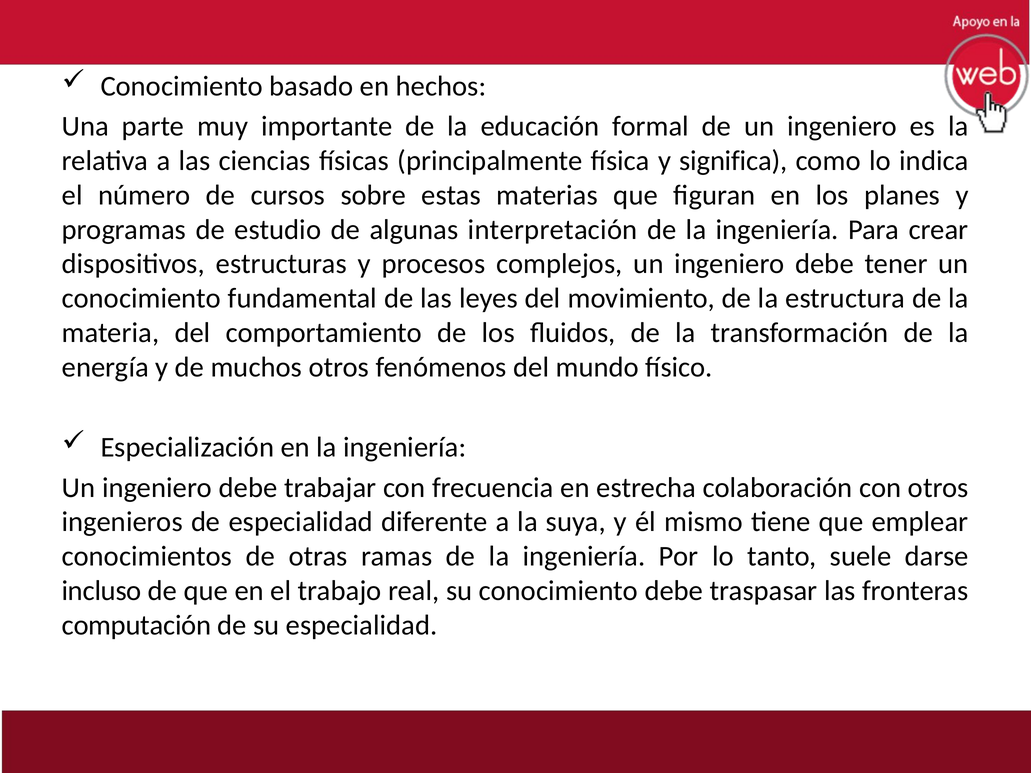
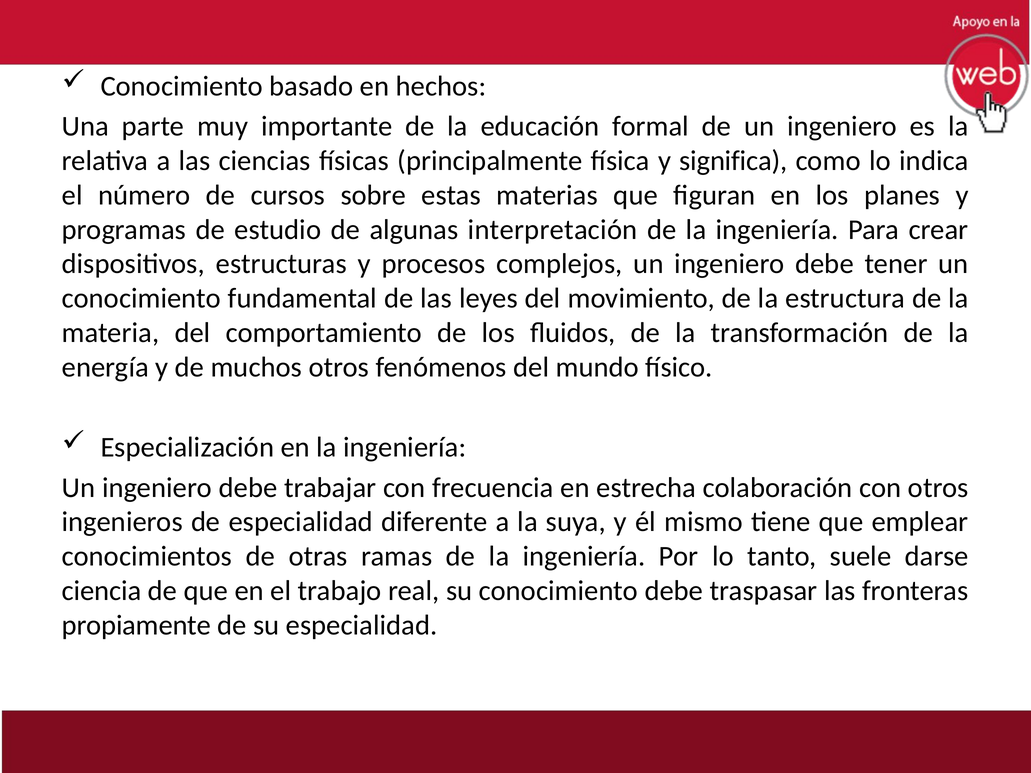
incluso: incluso -> ciencia (102, 591)
computación: computación -> propiamente (136, 625)
